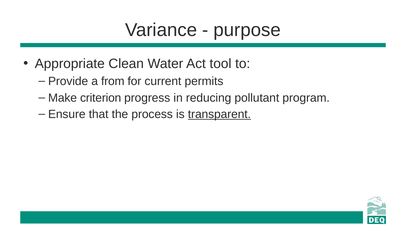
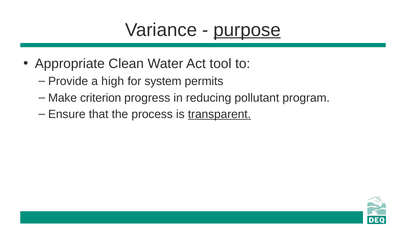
purpose underline: none -> present (247, 30)
from: from -> high (113, 81)
current: current -> system (163, 81)
